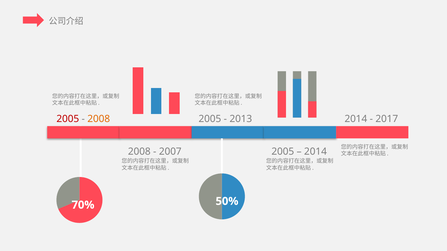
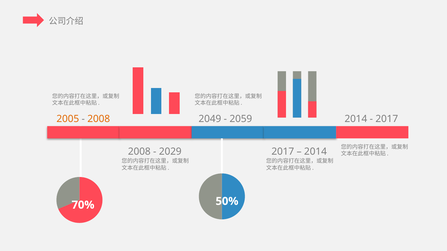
2005 colour: red -> orange (68, 119)
2005: 2005 -> 2049 (210, 119)
2013: 2013 -> 2059 (241, 119)
2007: 2007 -> 2029 (170, 152)
2005: 2005 -> 2017 (283, 152)
